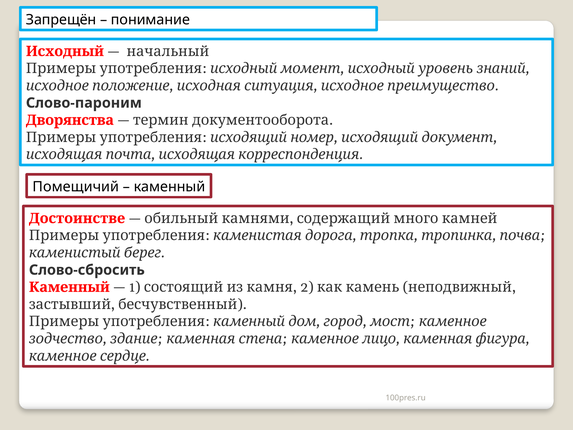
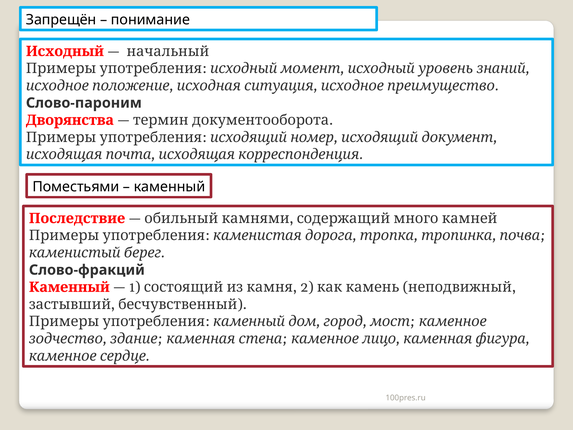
Помещичий: Помещичий -> Поместьями (76, 187)
Достоинстве: Достоинстве -> Последствие (77, 218)
Слово-сбросить: Слово-сбросить -> Слово-фракций (87, 270)
